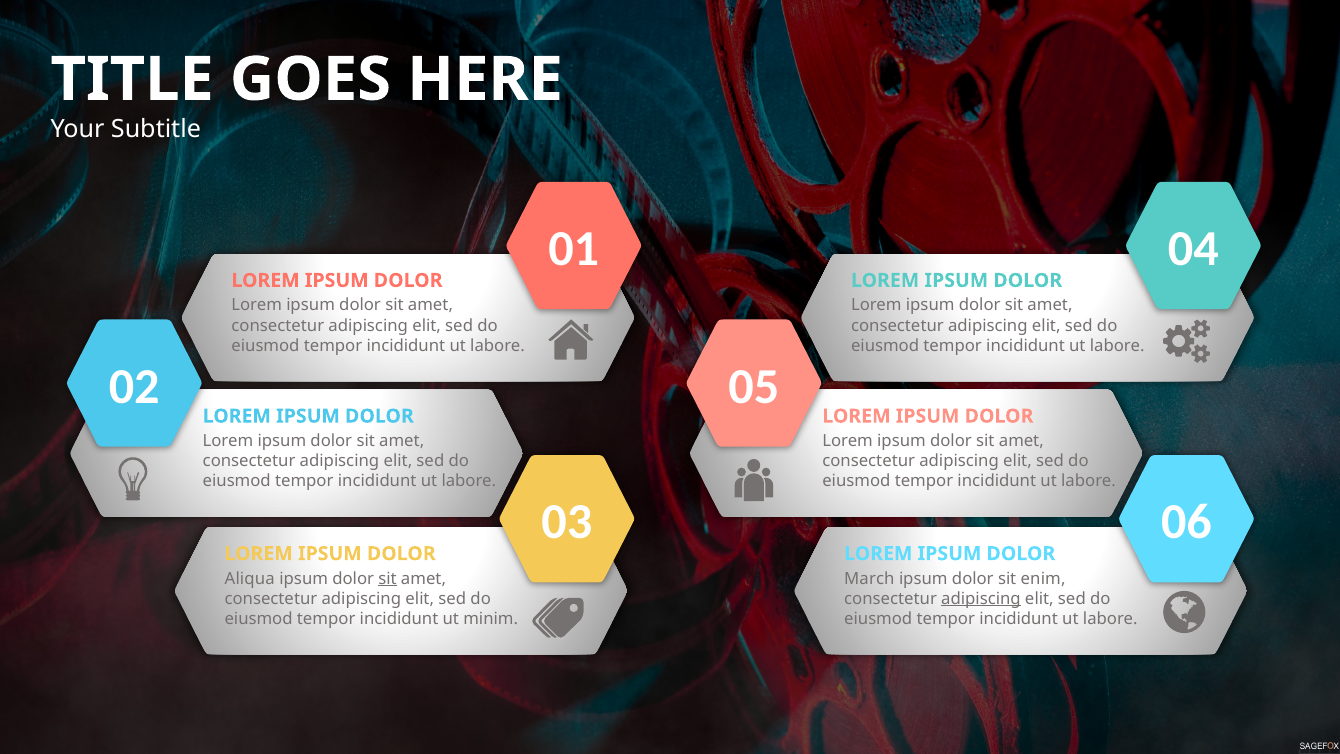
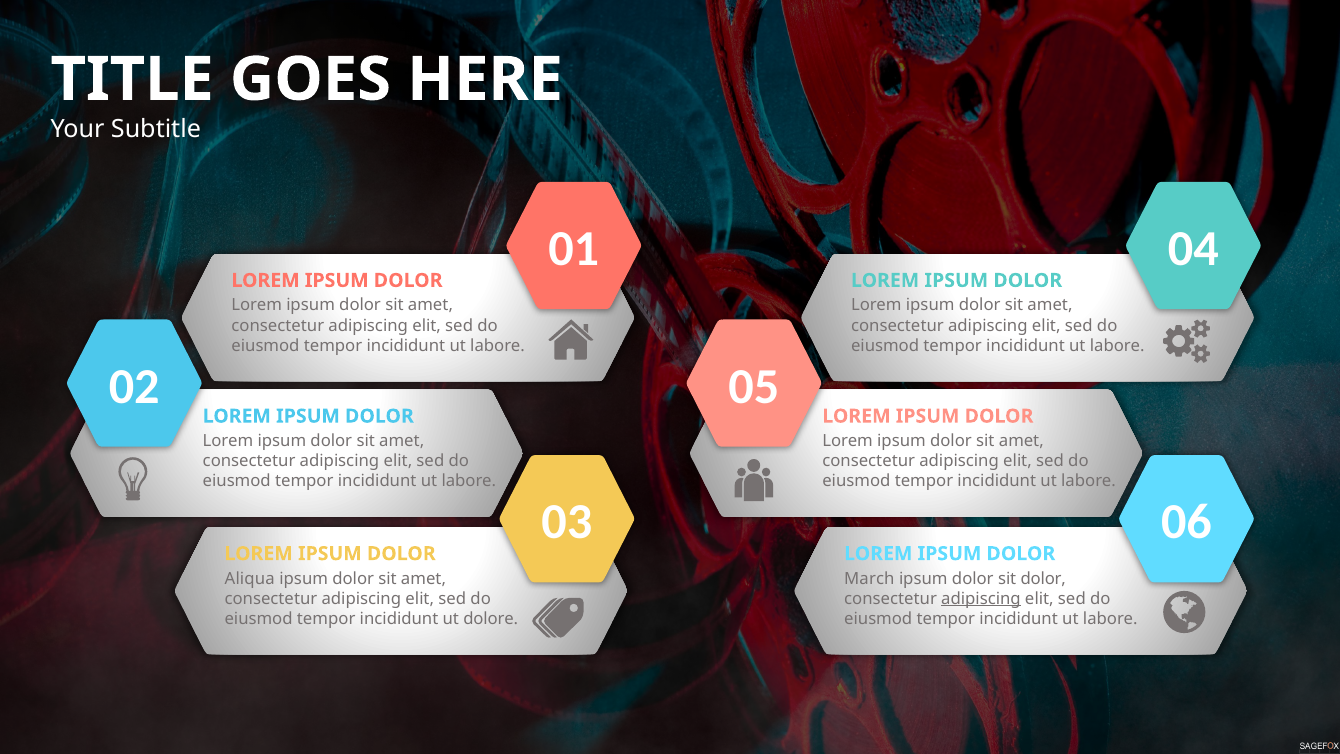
sit underline: present -> none (388, 578)
sit enim: enim -> dolor (1043, 578)
minim: minim -> dolore (491, 619)
